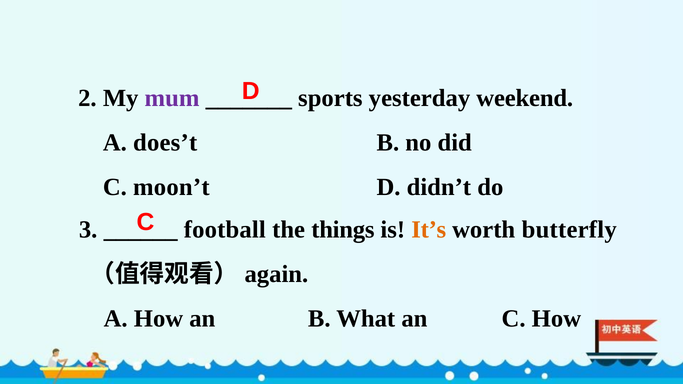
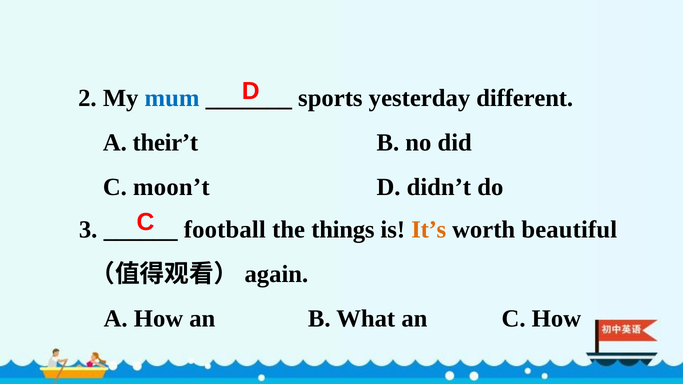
mum colour: purple -> blue (172, 98)
weekend: weekend -> different (525, 98)
does’t: does’t -> their’t (165, 143)
butterfly: butterfly -> beautiful (569, 230)
